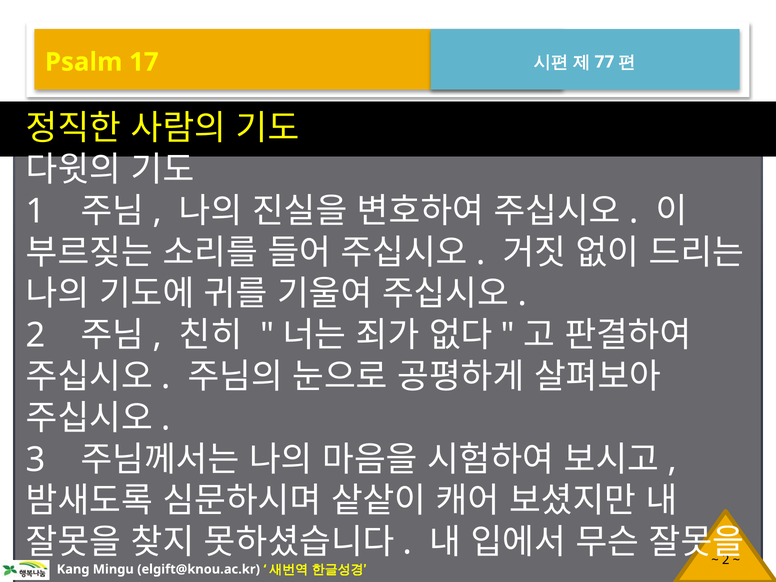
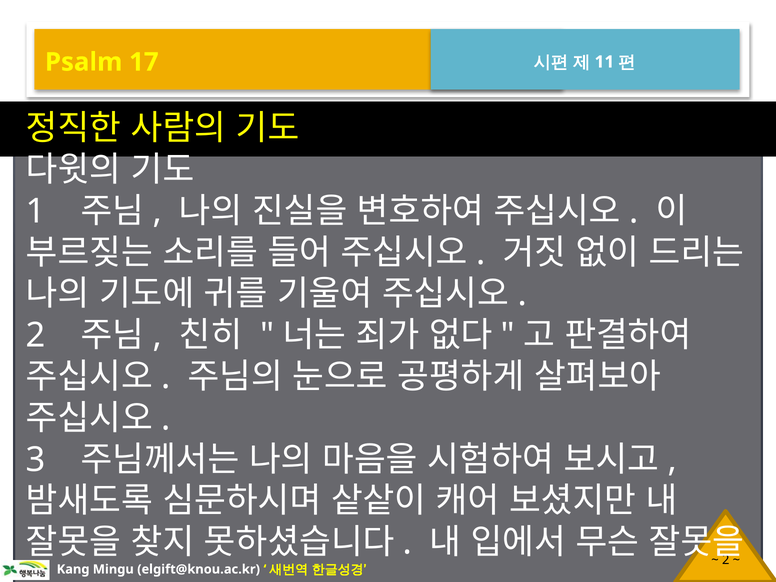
77: 77 -> 11 (604, 62)
